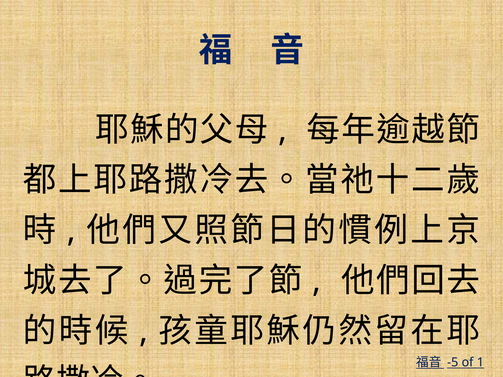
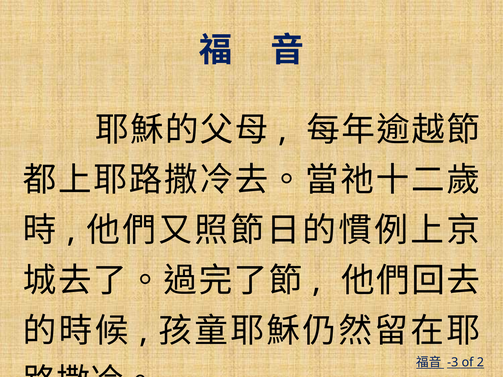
-5: -5 -> -3 (453, 363)
1: 1 -> 2 (480, 363)
